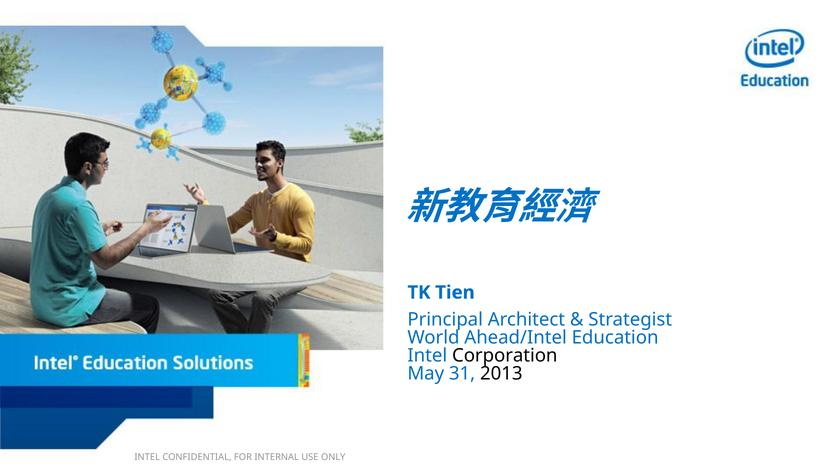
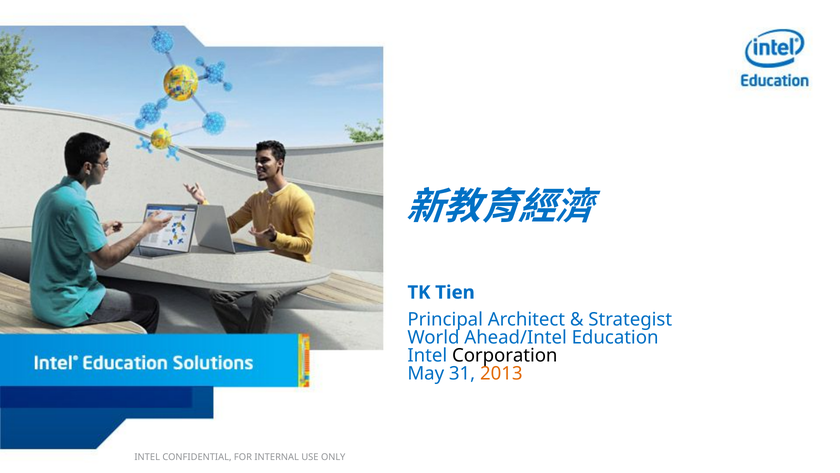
2013 colour: black -> orange (501, 373)
